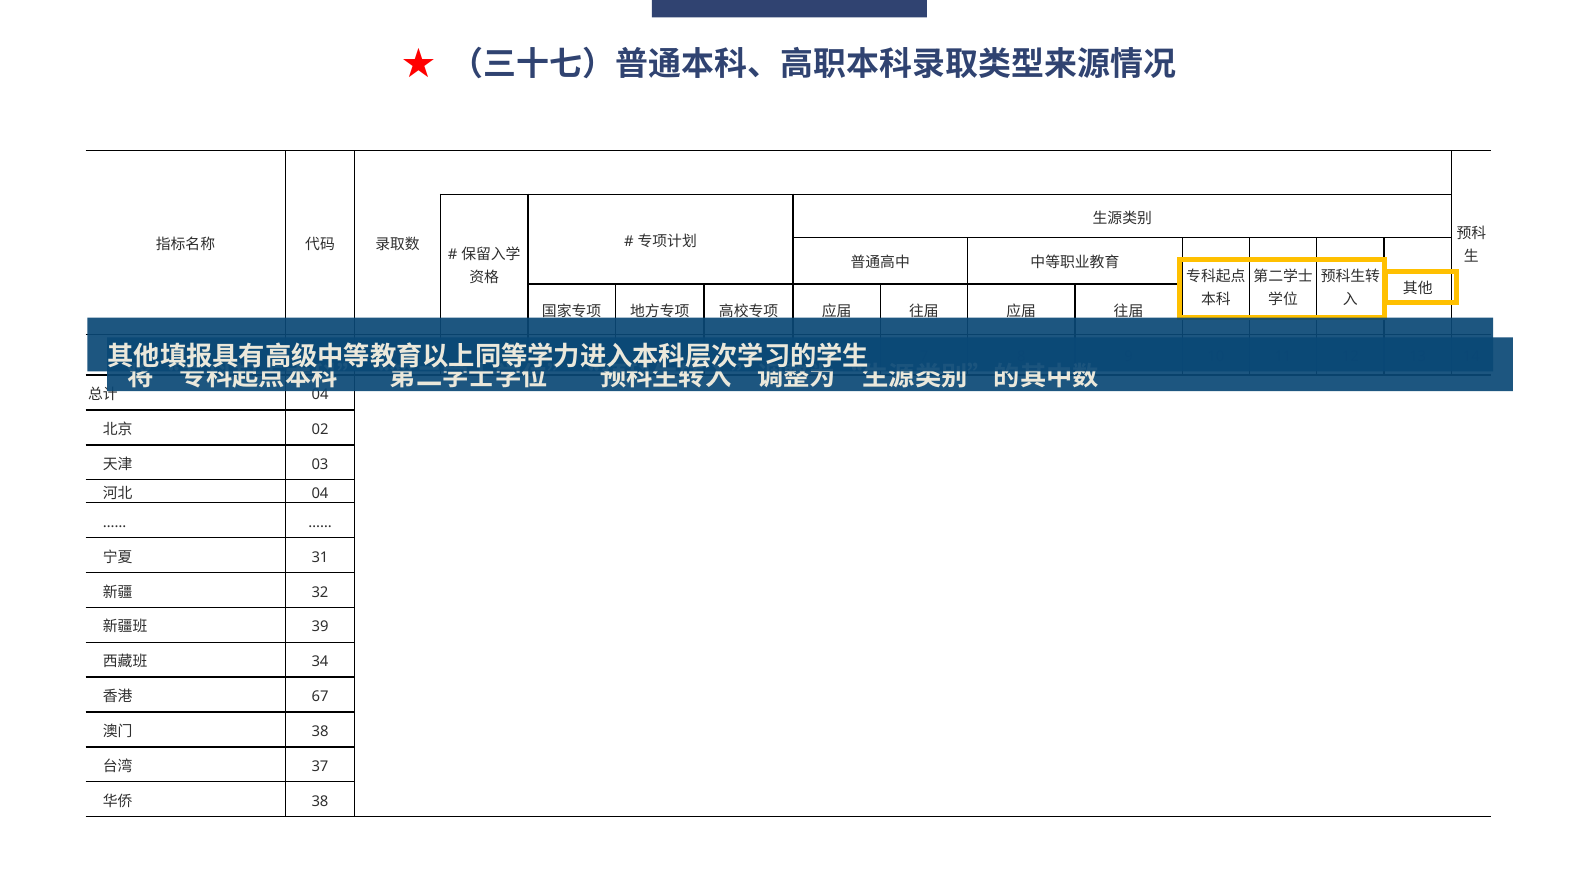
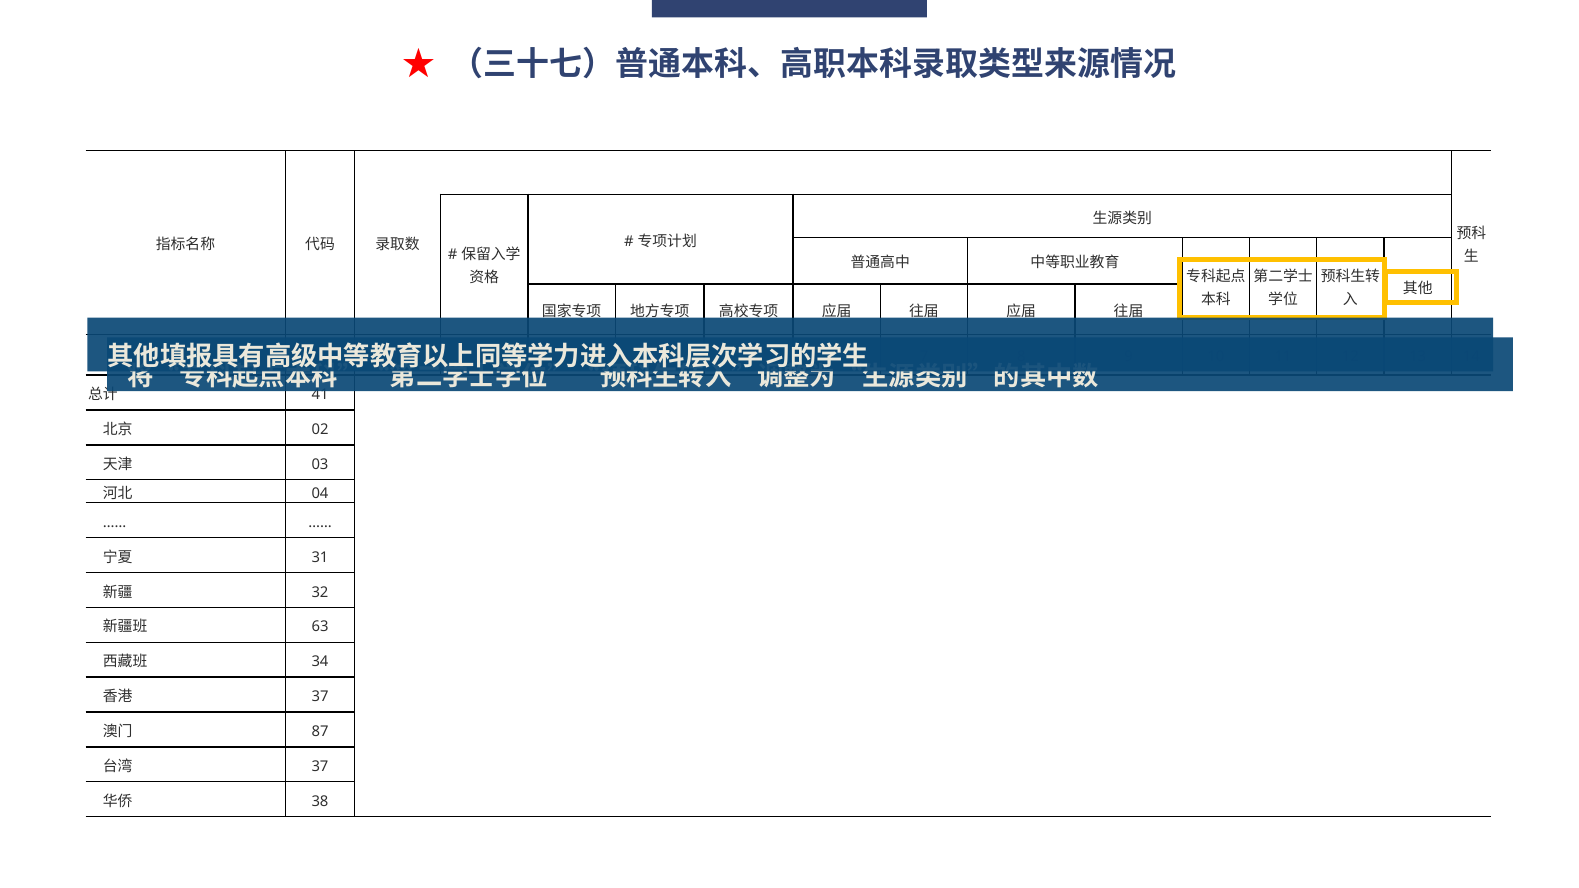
04: 04 -> 41 (320, 395)
39: 39 -> 63 (320, 627)
67: 67 -> 37 (320, 697)
38: 38 -> 87 (320, 732)
